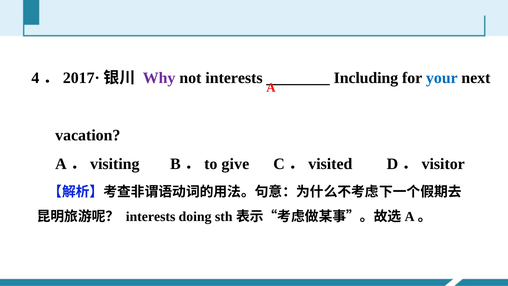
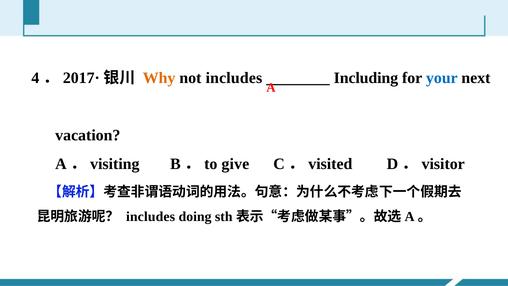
Why colour: purple -> orange (159, 78)
not interests: interests -> includes (234, 78)
interests: interests -> includes (151, 216)
